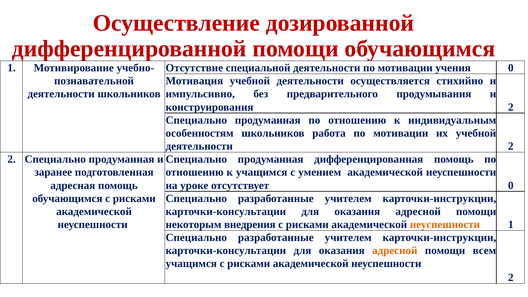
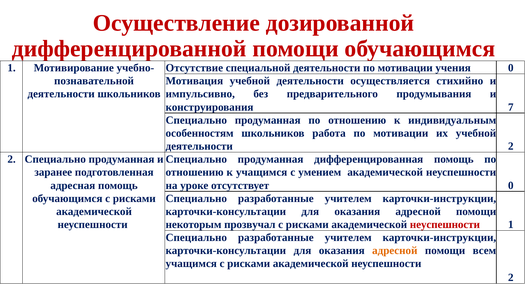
конструирования 2: 2 -> 7 (511, 107)
внедрения: внедрения -> прозвучал (250, 225)
неуспешности colour: orange -> red (445, 225)
